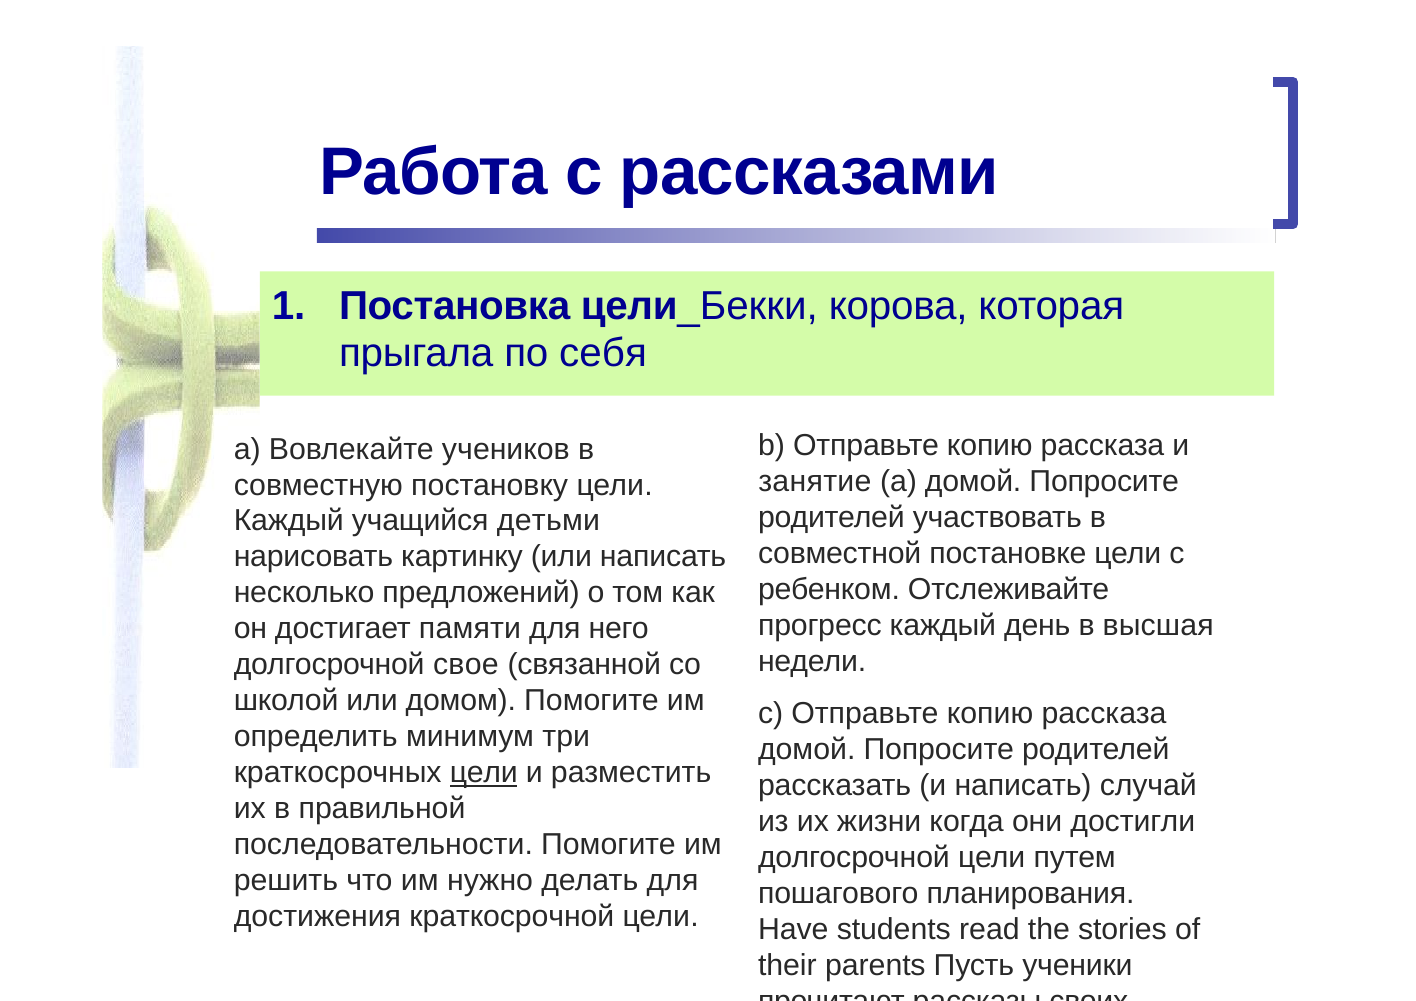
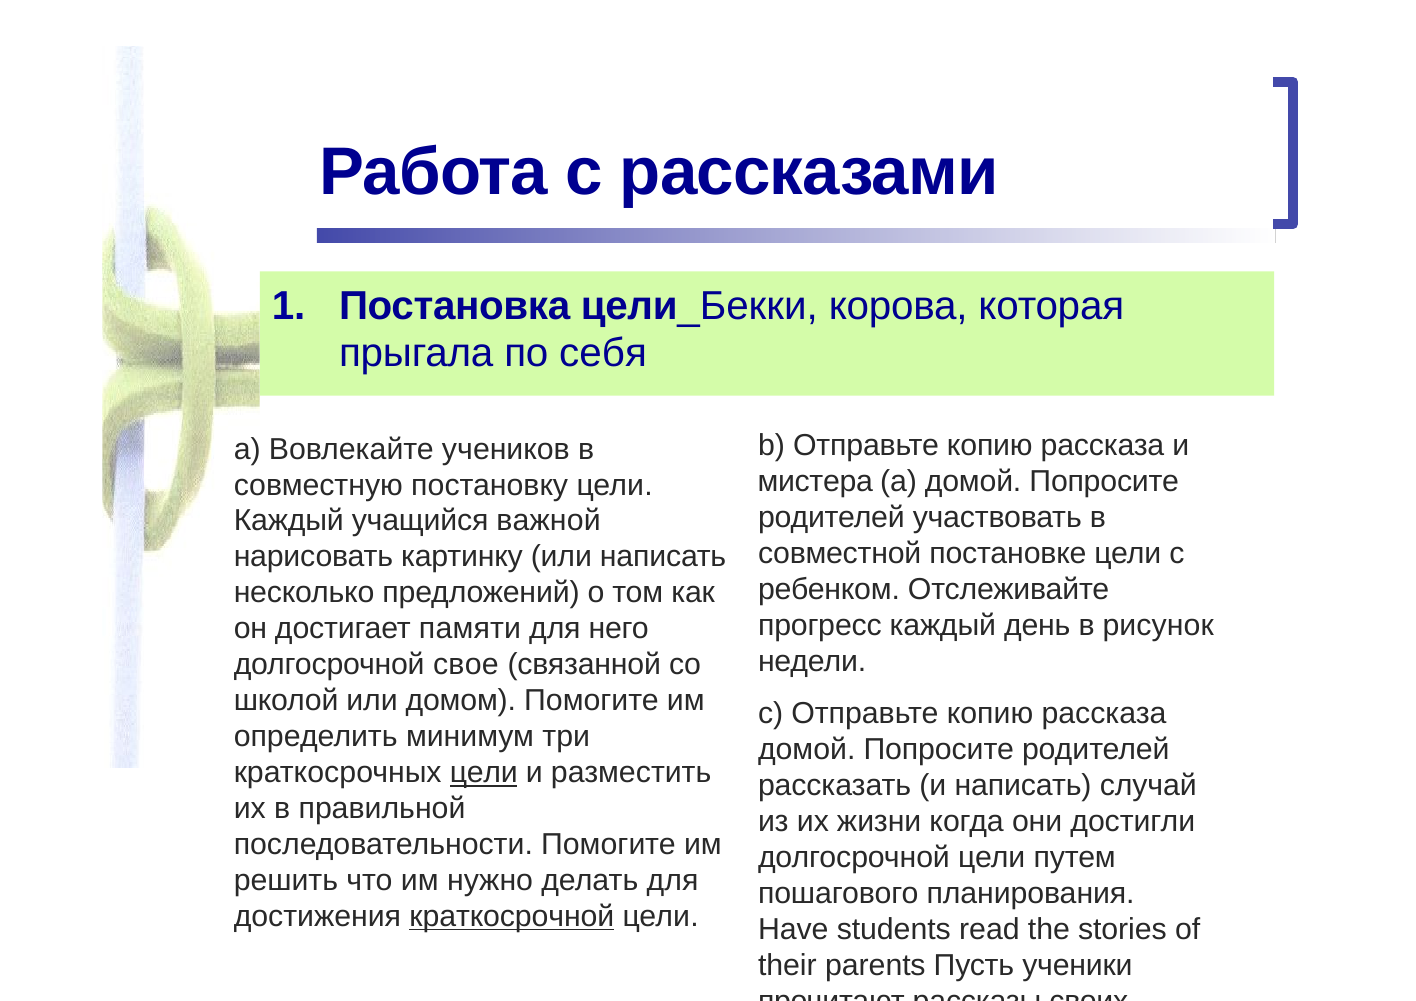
занятие: занятие -> мистера (815, 481)
детьми: детьми -> важной (549, 521)
высшая: высшая -> рисунок (1158, 625)
краткосрочной underline: none -> present (512, 916)
